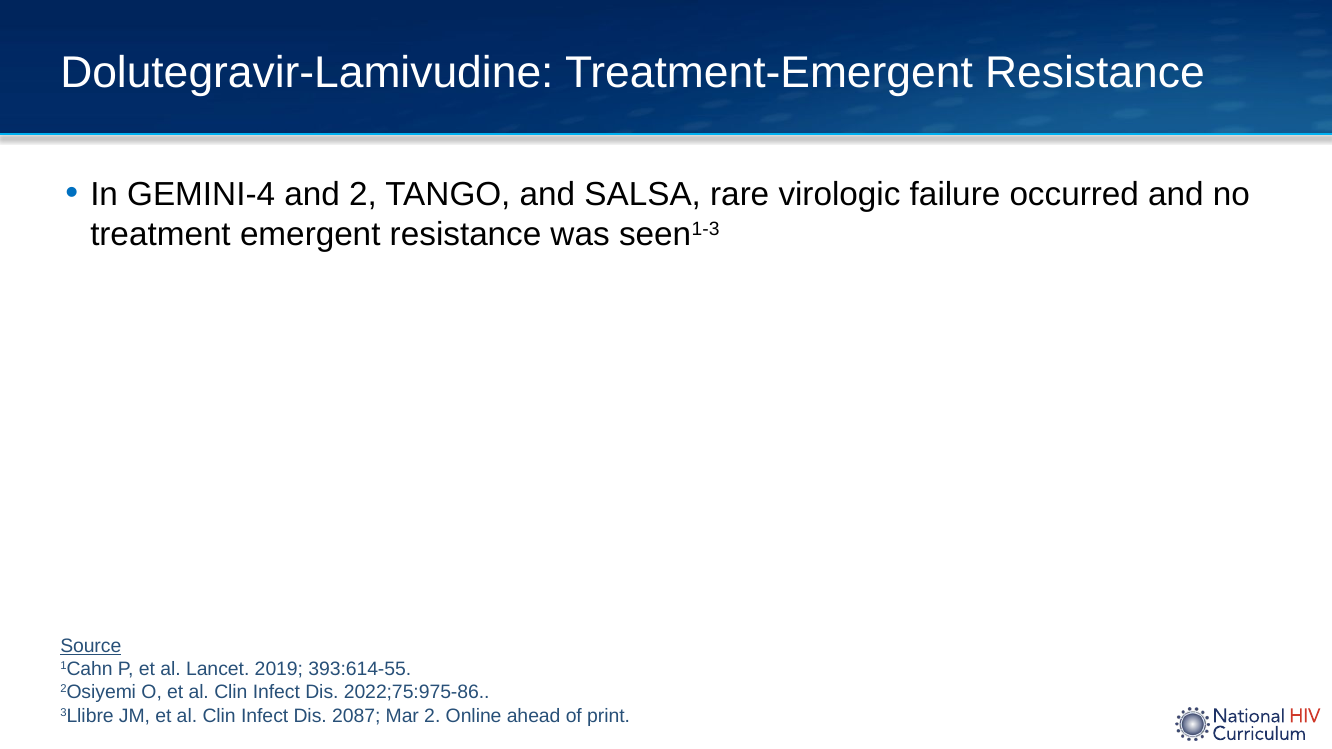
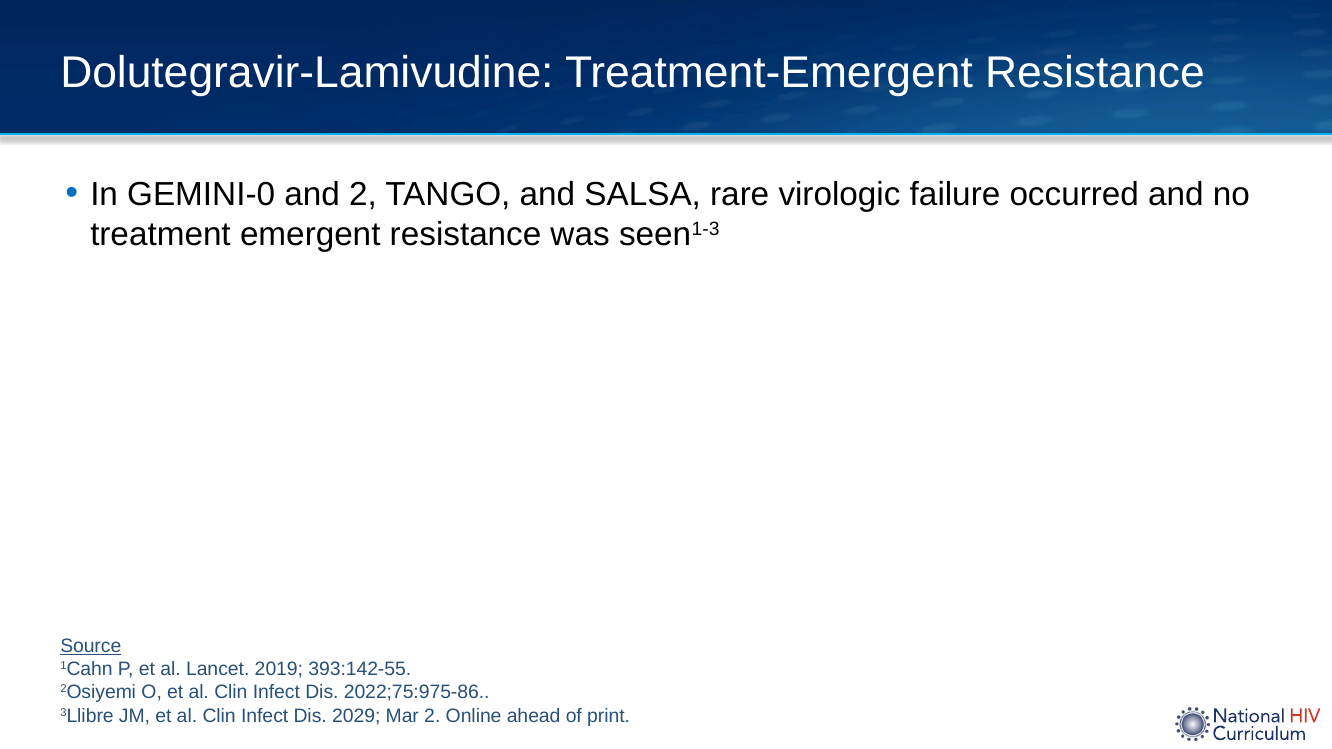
GEMINI-4: GEMINI-4 -> GEMINI-0 (201, 194)
393:614-55: 393:614-55 -> 393:142-55 (360, 669)
2087: 2087 -> 2029 (356, 716)
